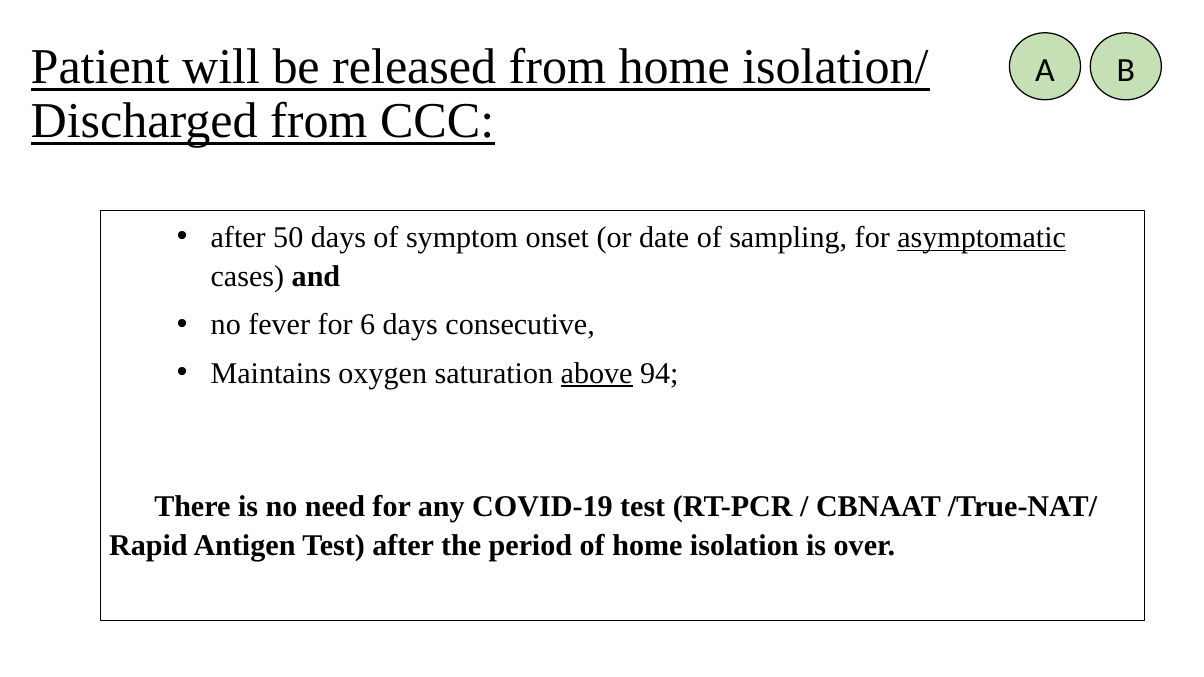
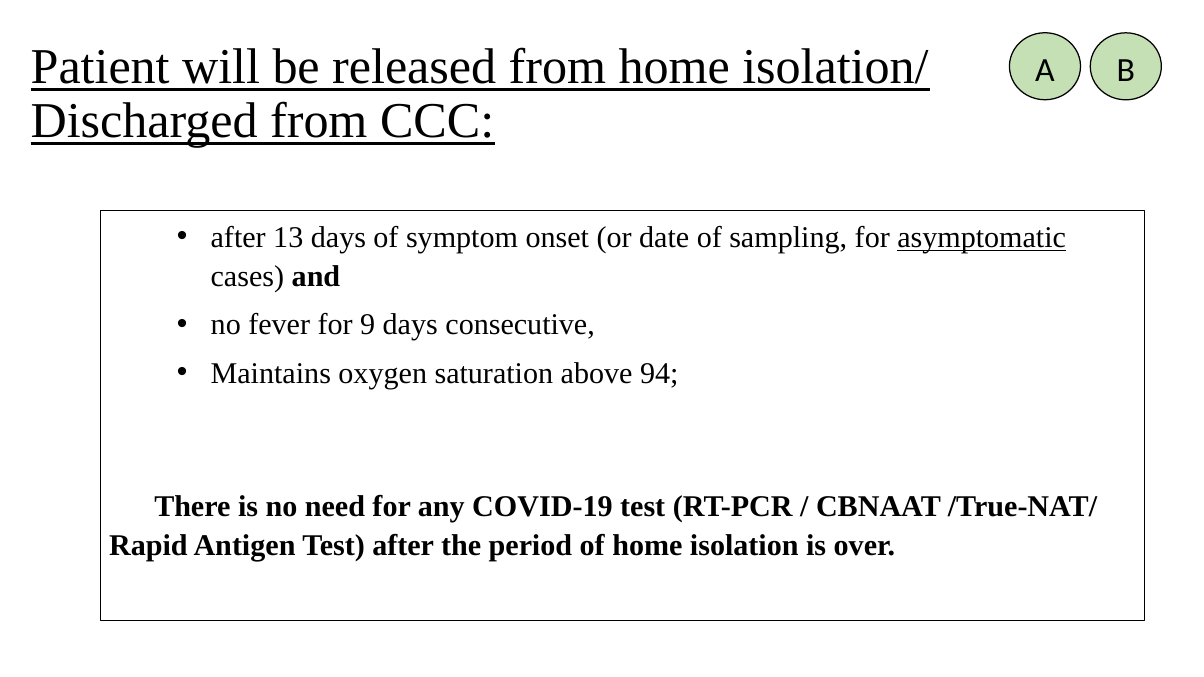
50: 50 -> 13 (288, 238)
6: 6 -> 9 (368, 325)
above underline: present -> none (597, 374)
